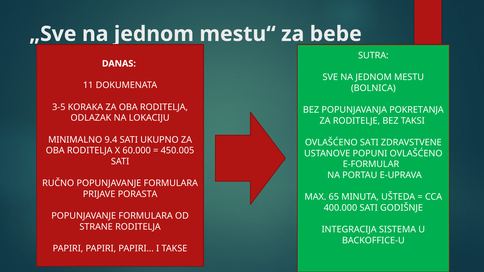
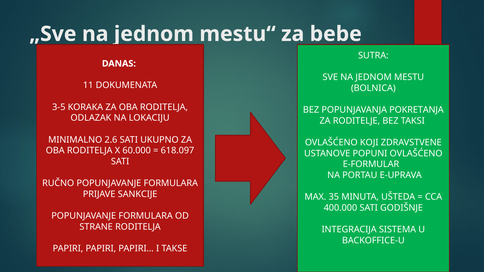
9.4: 9.4 -> 2.6 (111, 140)
OVLAŠĆENO SATI: SATI -> KOJI (369, 143)
450.005: 450.005 -> 618.097 (177, 151)
PORASTA: PORASTA -> SANKCIJE (138, 194)
65: 65 -> 35 (334, 197)
